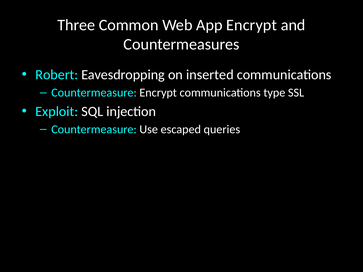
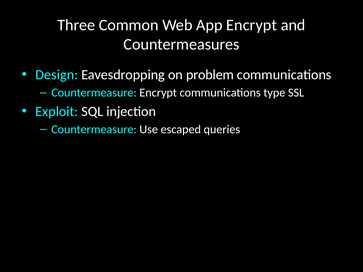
Robert: Robert -> Design (57, 75)
inserted: inserted -> problem (210, 75)
